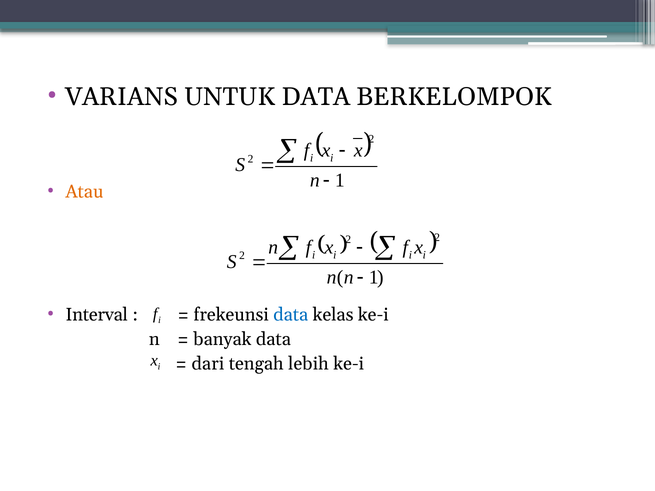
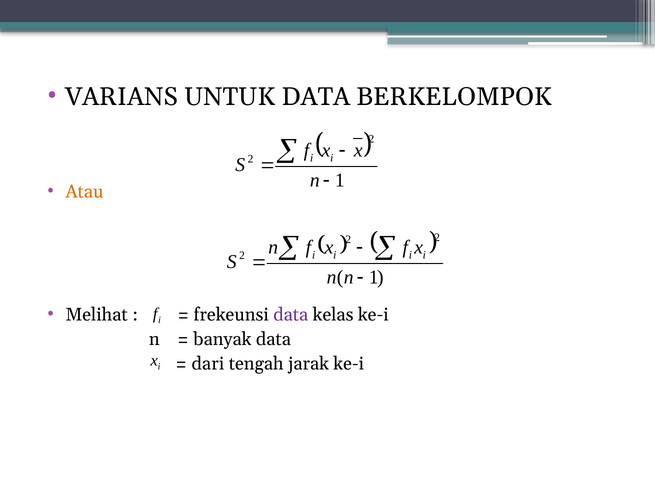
Interval: Interval -> Melihat (97, 315)
data colour: blue -> purple (291, 315)
lebih: lebih -> jarak (309, 364)
